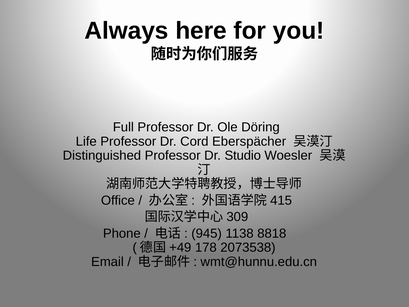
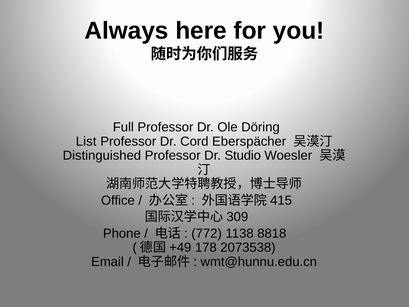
Life: Life -> List (86, 141)
945: 945 -> 772 (207, 233)
